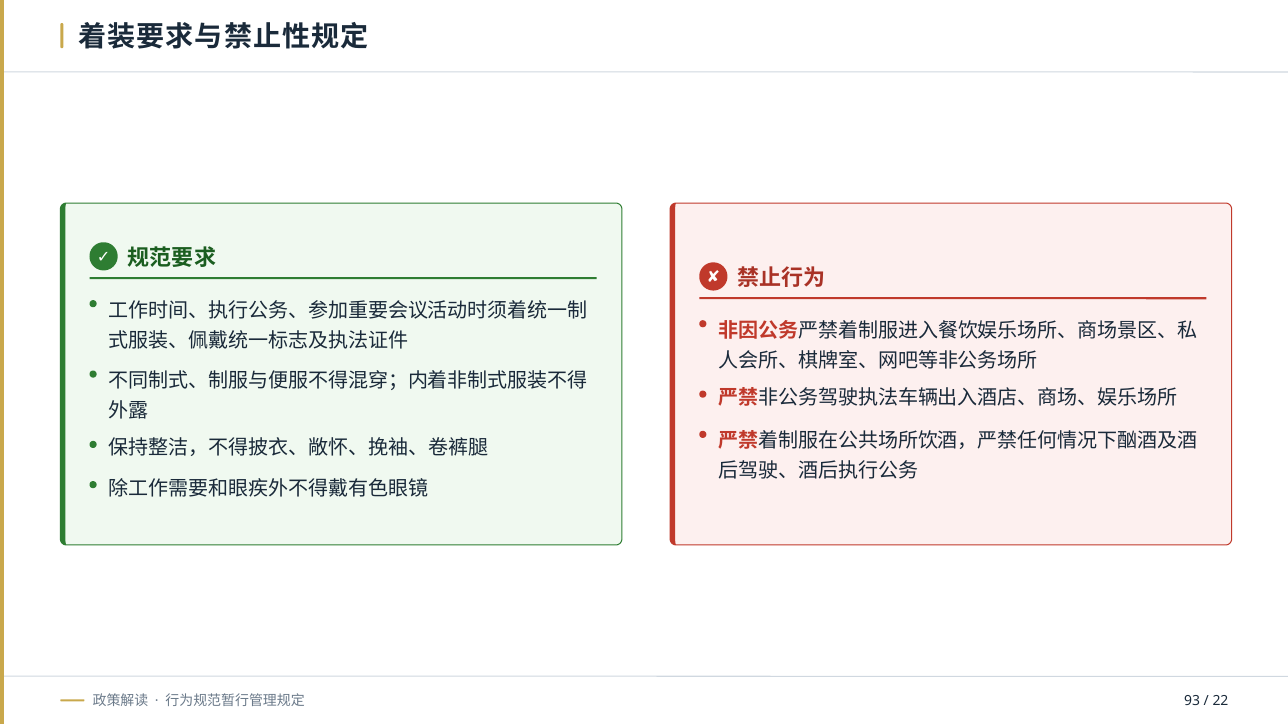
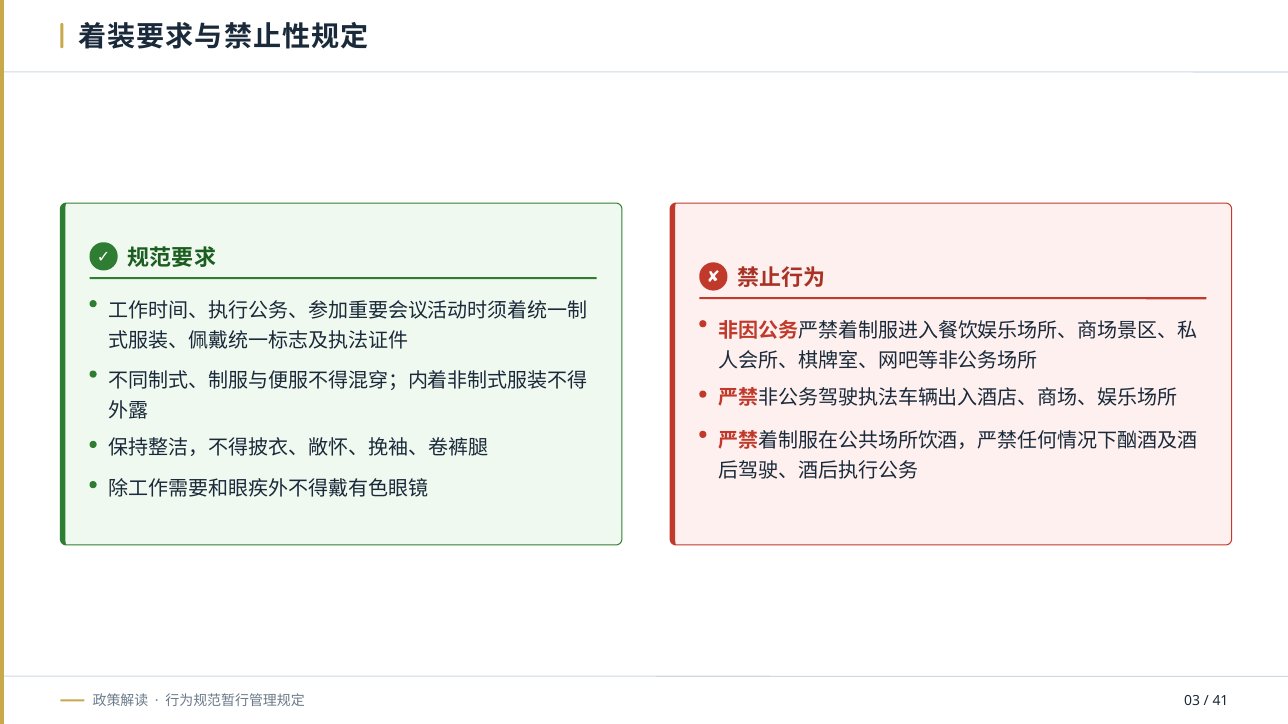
93: 93 -> 03 (1192, 702)
22: 22 -> 41 (1220, 702)
